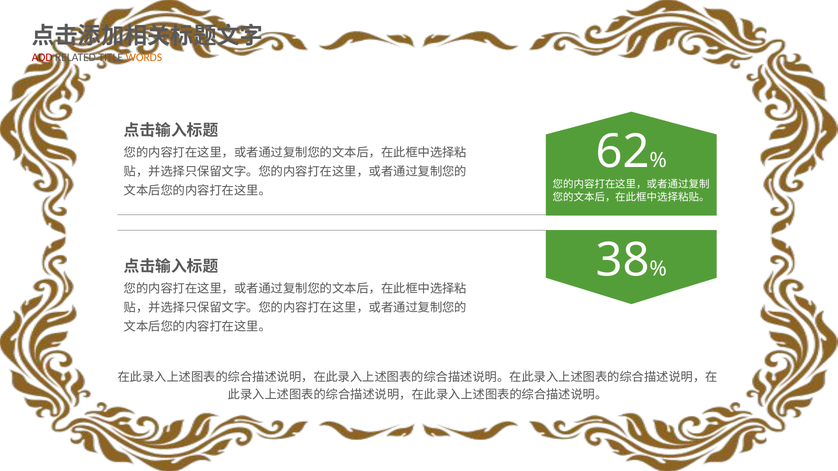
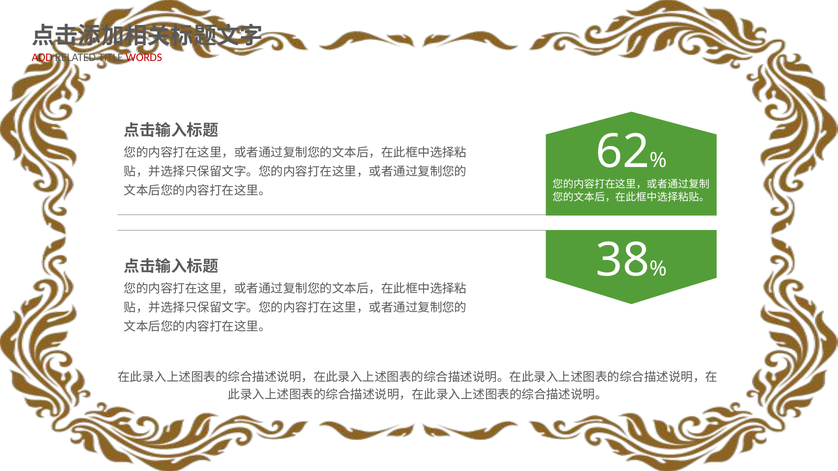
WORDS colour: orange -> red (144, 57)
